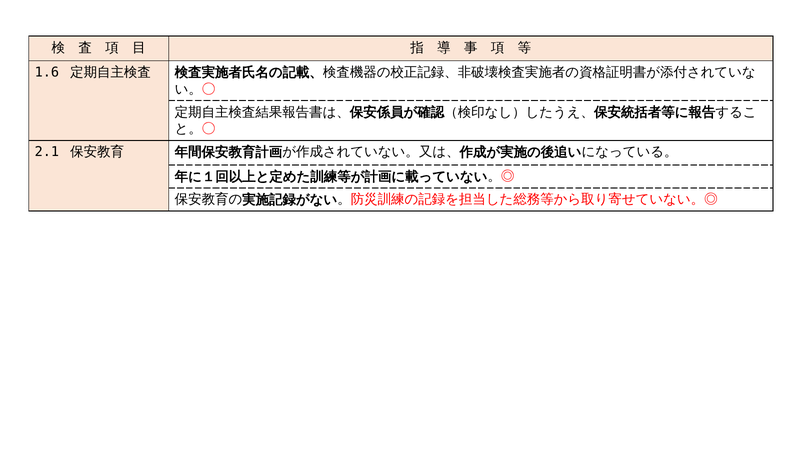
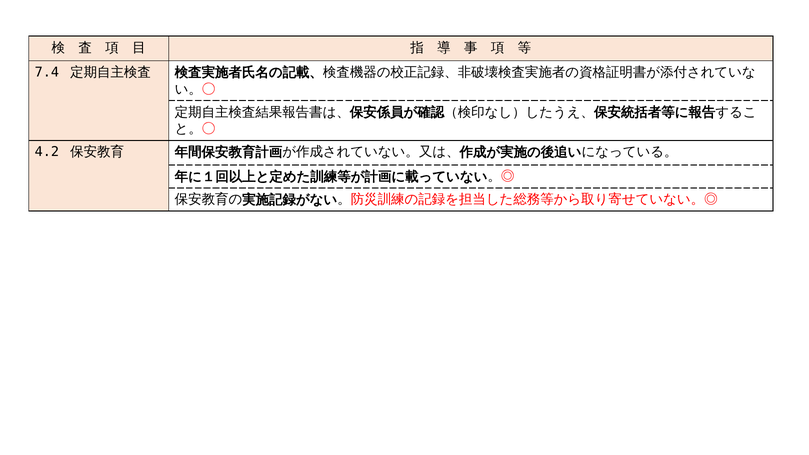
1.6: 1.6 -> 7.4 (47, 72)
2.1: 2.1 -> 4.2 (47, 152)
